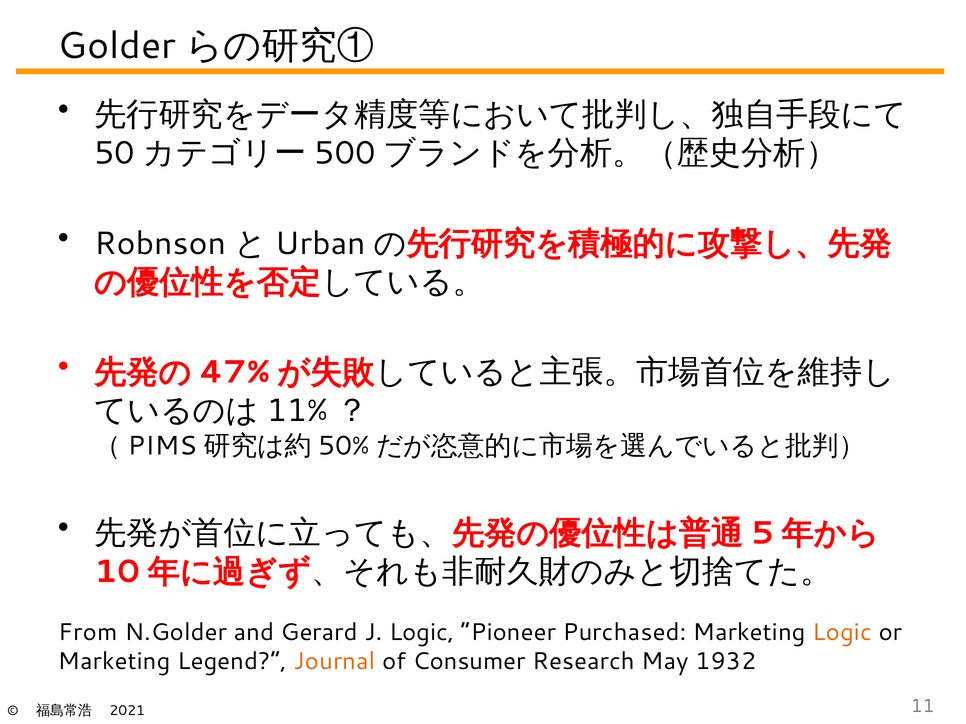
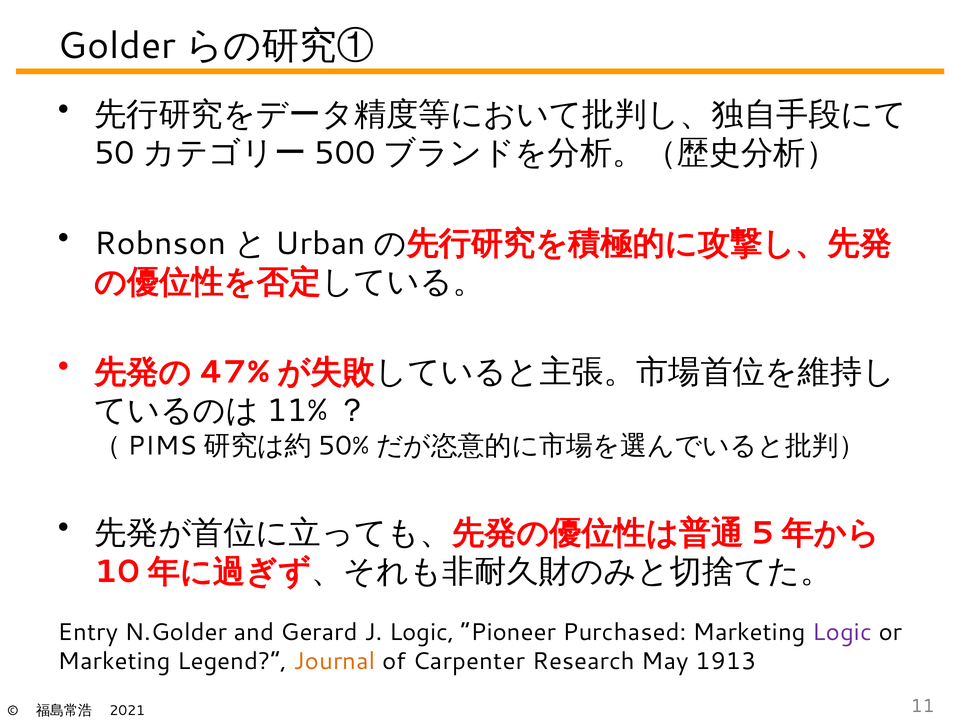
From: From -> Entry (88, 633)
Logic colour: orange -> purple (842, 633)
Consumer: Consumer -> Carpenter (469, 662)
1932: 1932 -> 1913 (726, 662)
